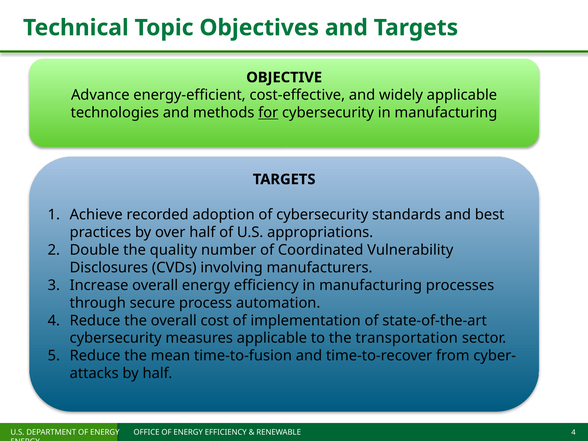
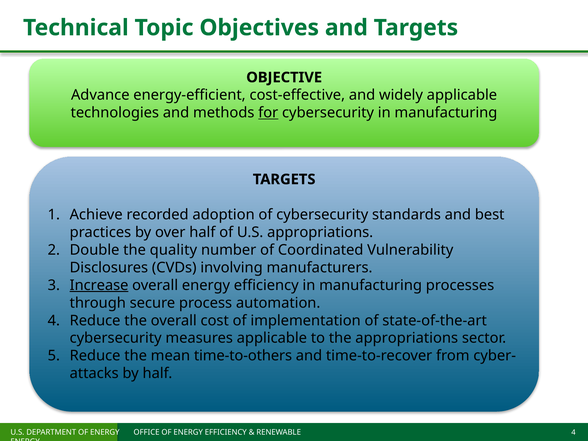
Increase underline: none -> present (99, 285)
the transportation: transportation -> appropriations (407, 338)
time-to-fusion: time-to-fusion -> time-to-others (243, 356)
